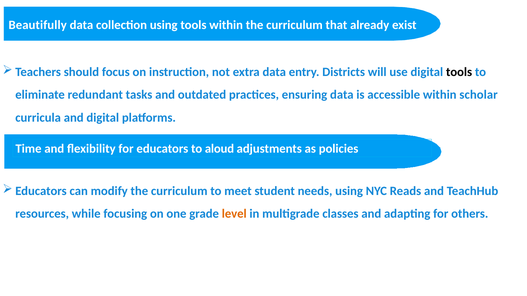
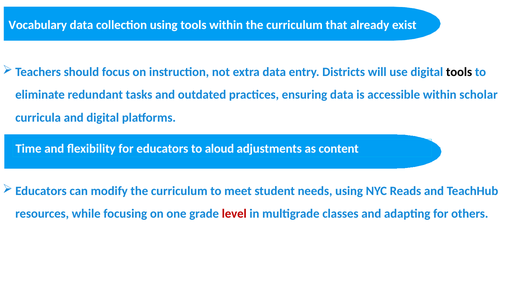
Beautifully: Beautifully -> Vocabulary (38, 25)
policies: policies -> content (339, 149)
level colour: orange -> red (234, 214)
